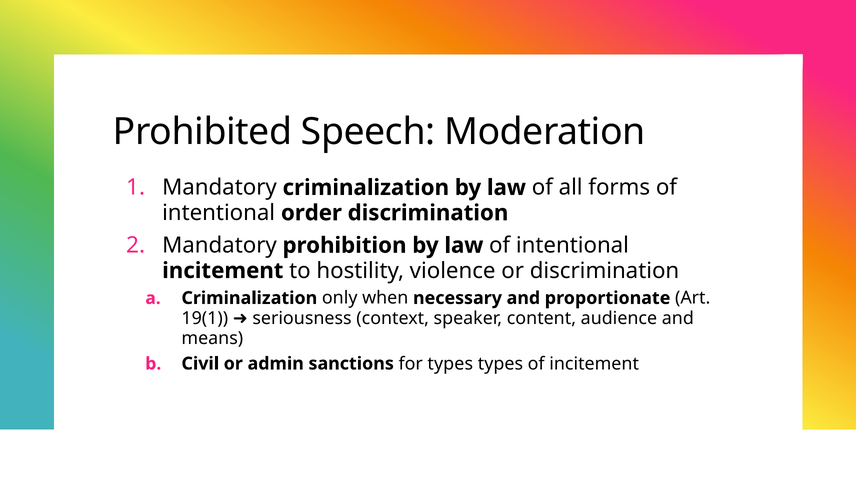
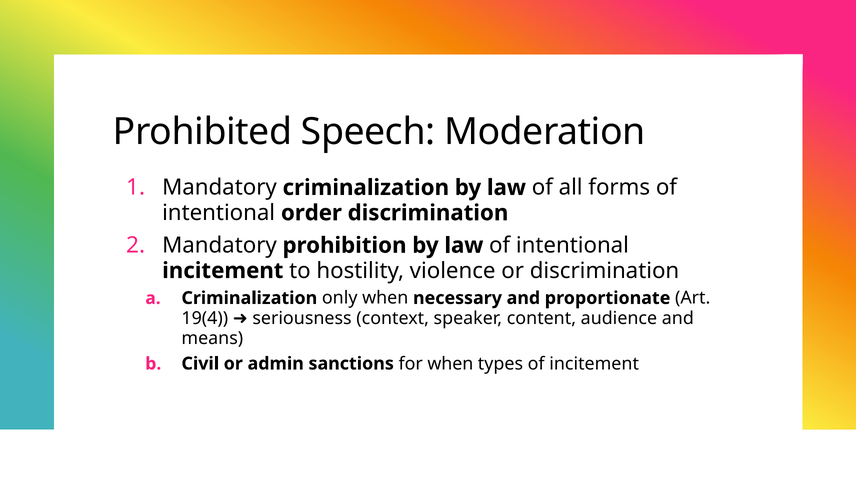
19(1: 19(1 -> 19(4 (205, 318)
for types: types -> when (450, 363)
